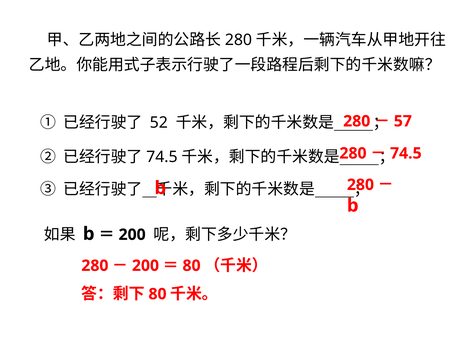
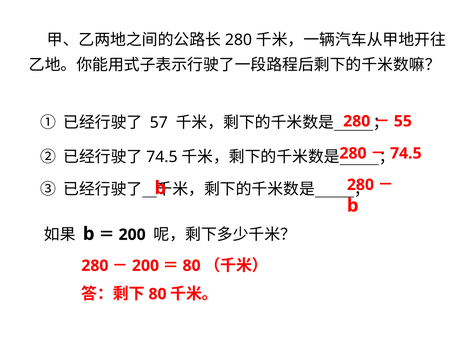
52: 52 -> 57 (159, 123)
57: 57 -> 55 (403, 121)
